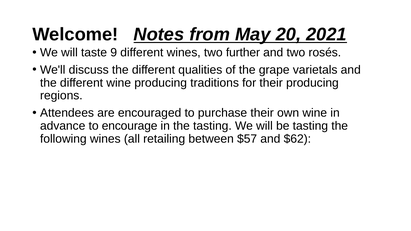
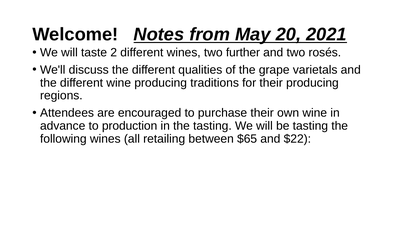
9: 9 -> 2 (114, 53)
encourage: encourage -> production (130, 126)
$57: $57 -> $65 (247, 139)
$62: $62 -> $22 (297, 139)
